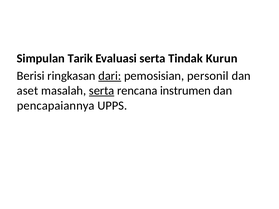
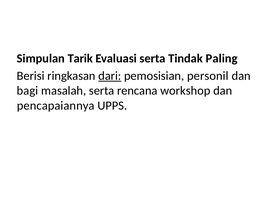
Kurun: Kurun -> Paling (222, 59)
aset: aset -> bagi (27, 91)
serta underline: present -> none (102, 91)
instrumen: instrumen -> workshop (185, 91)
